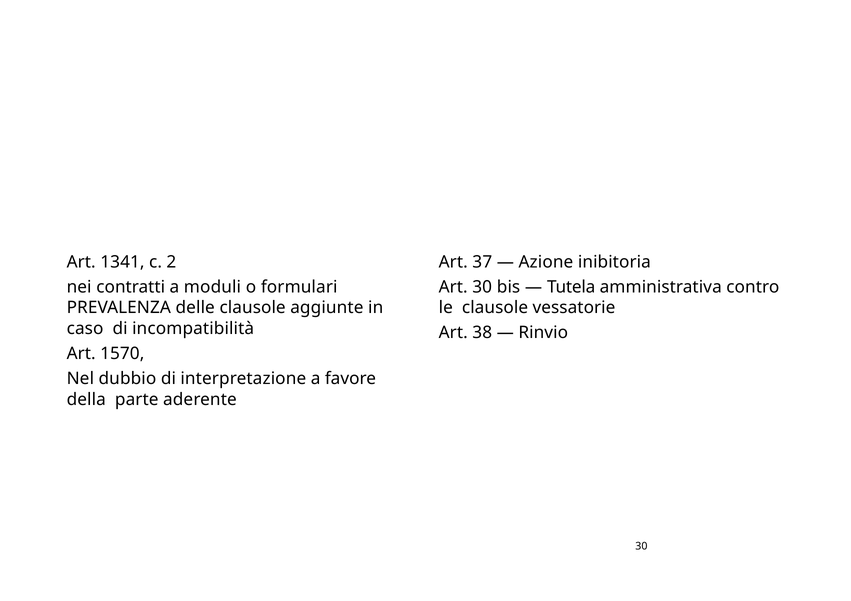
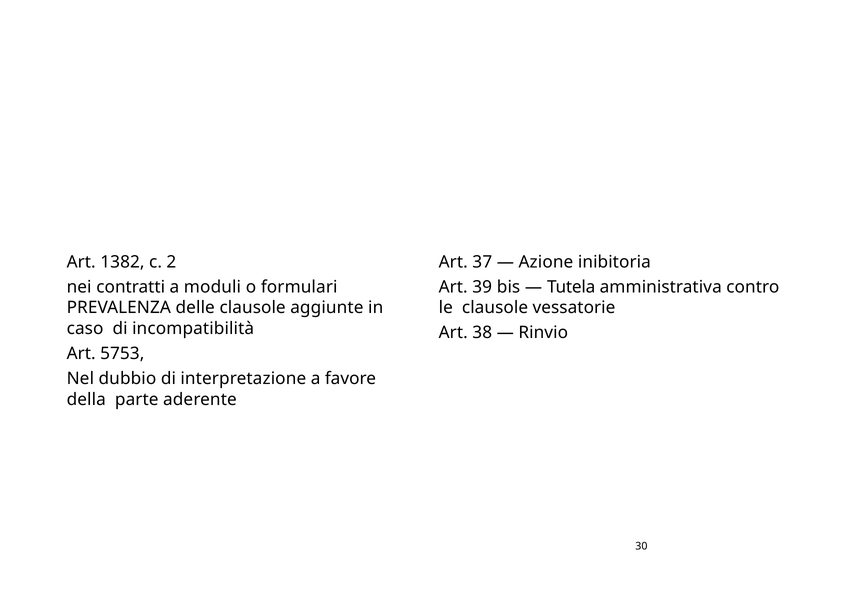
1341: 1341 -> 1382 (122, 262)
Art 30: 30 -> 39 (482, 287)
1570: 1570 -> 5753 (122, 354)
